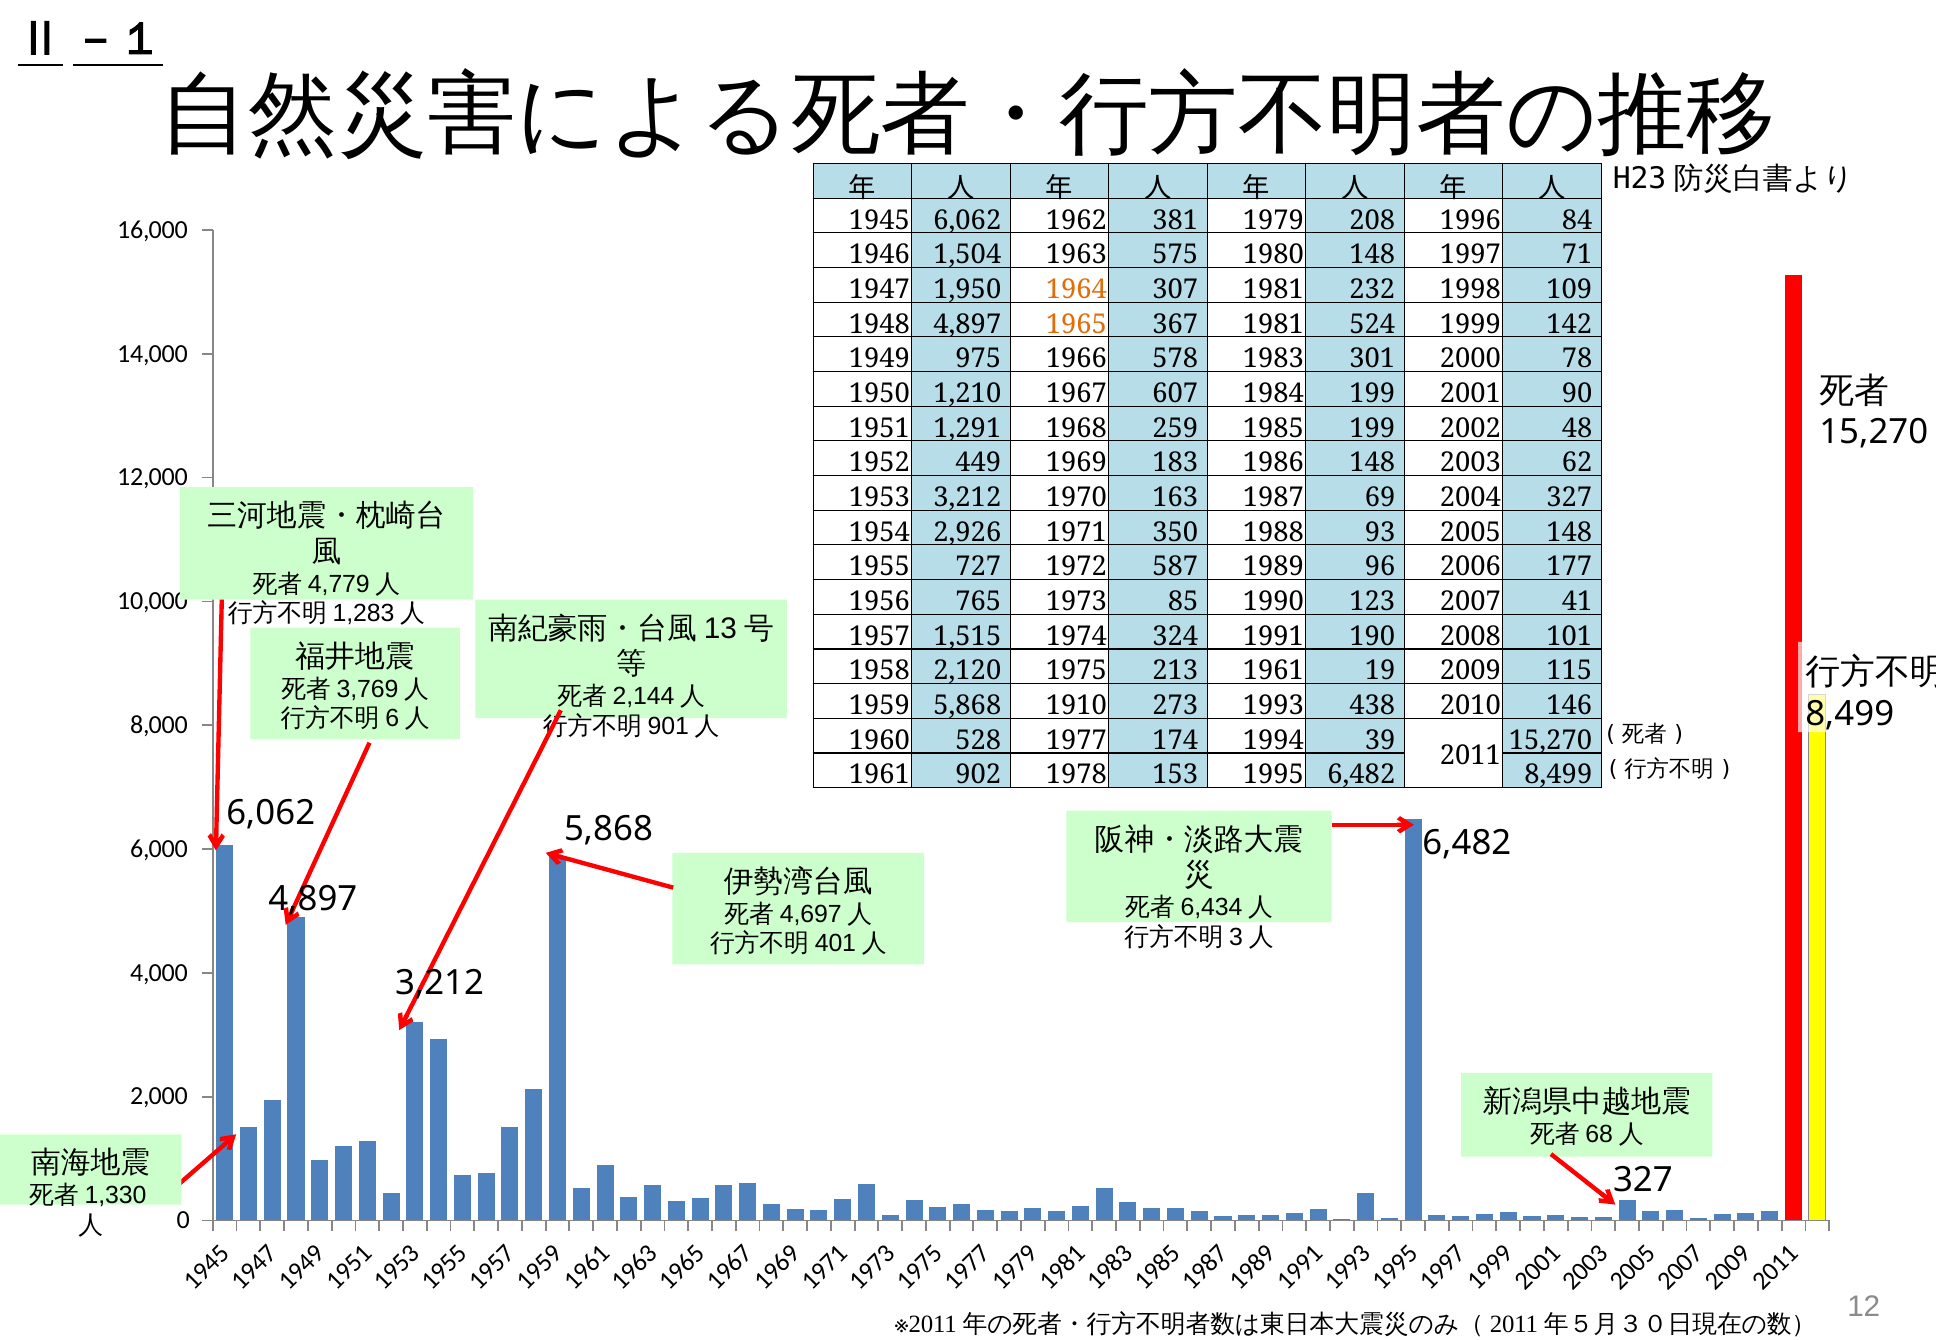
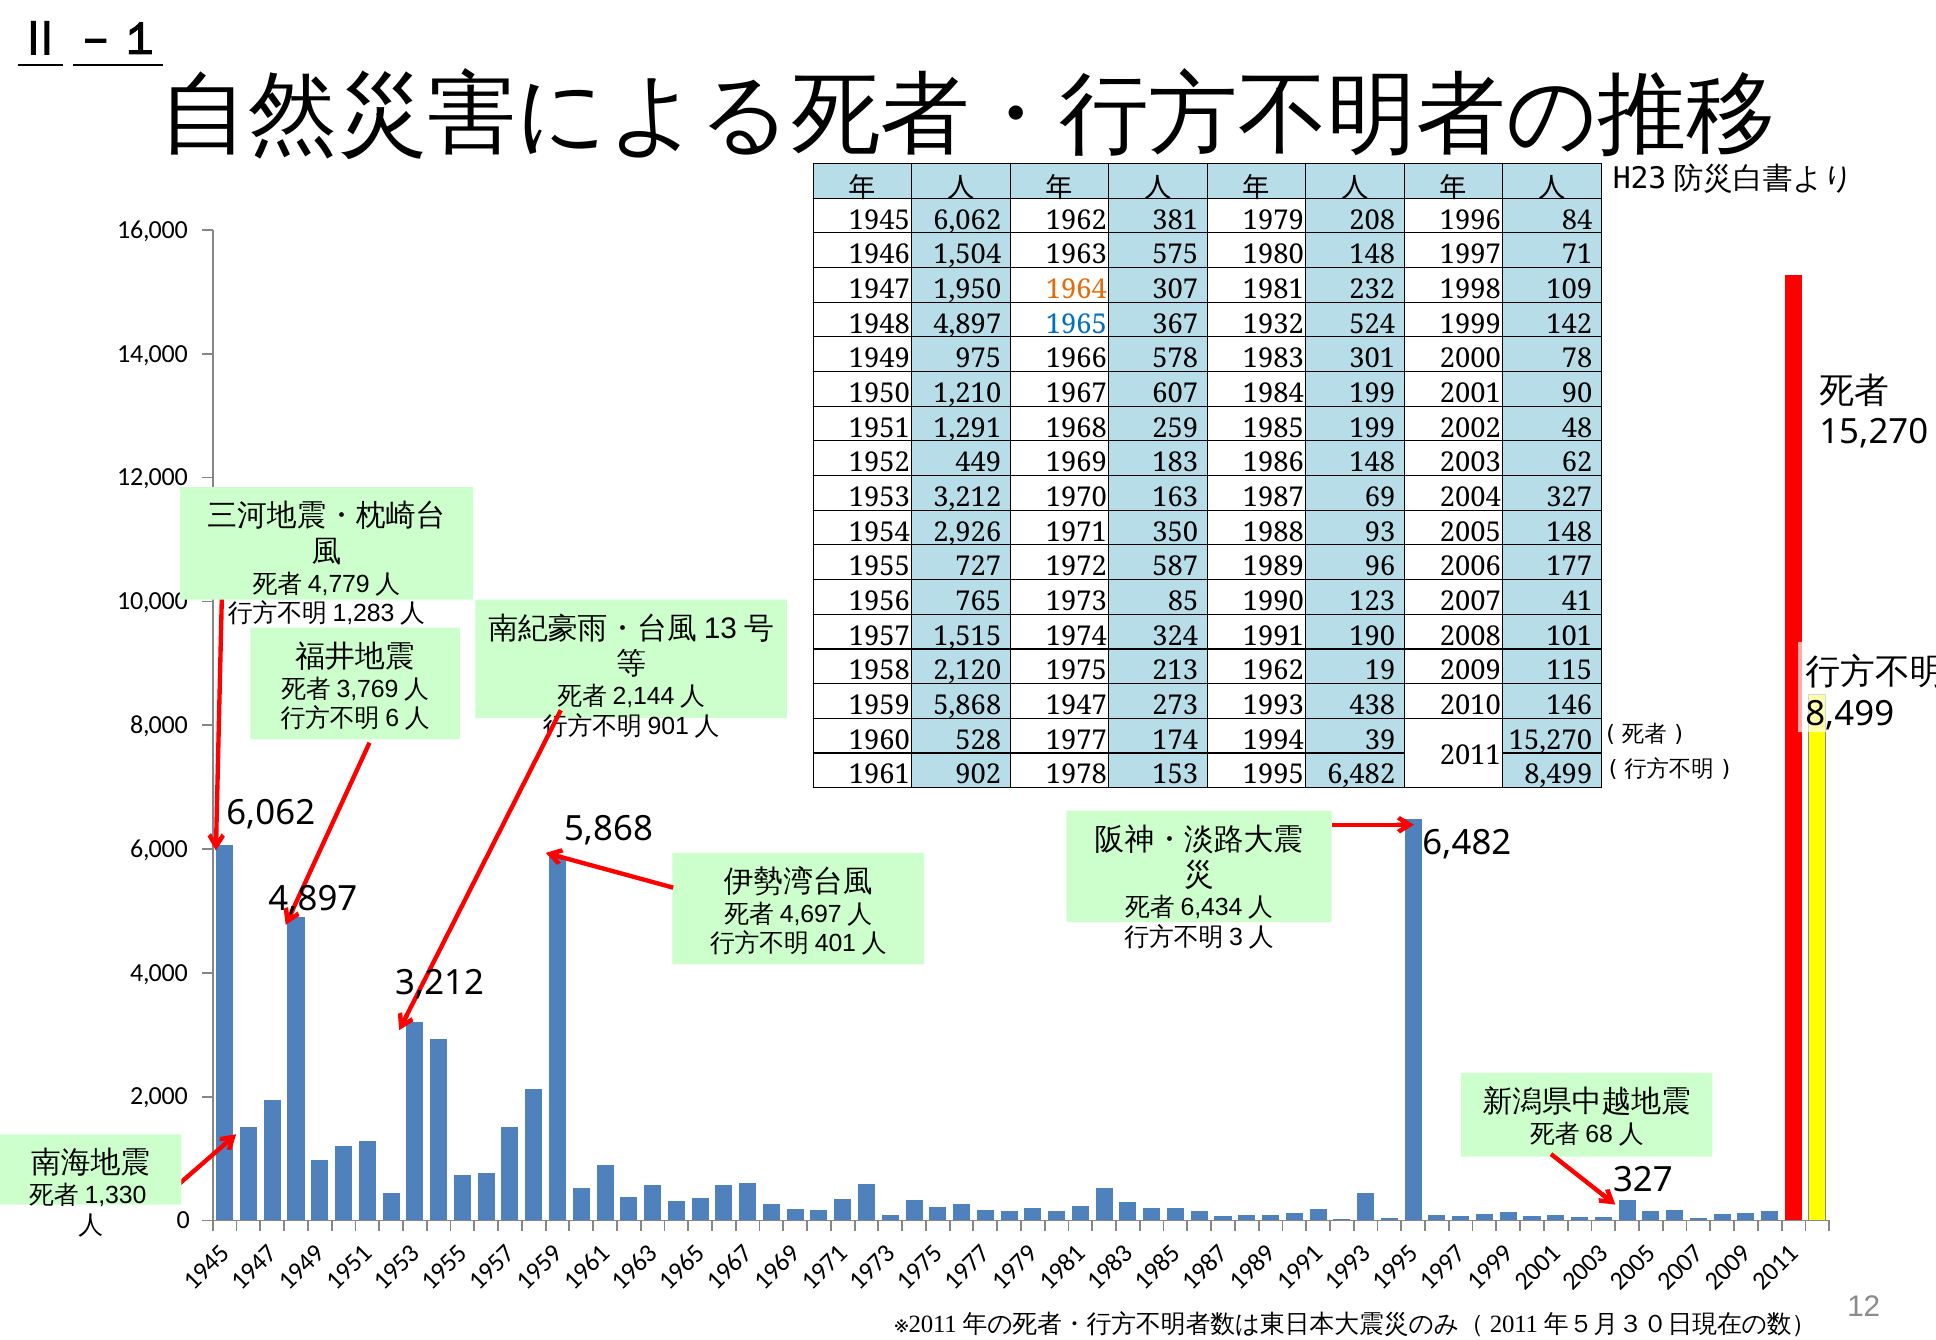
1965 colour: orange -> blue (1076, 324)
1981: 1981 -> 1932 (1273, 324)
1961: 1961 -> 1962 (1273, 671)
1910: 1910 -> 1947 (1076, 706)
